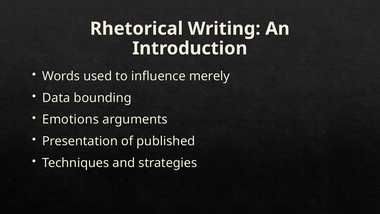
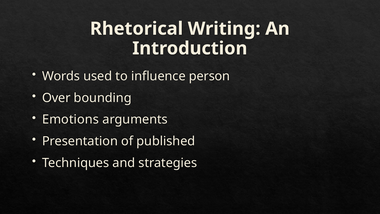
merely: merely -> person (210, 76)
Data: Data -> Over (56, 98)
